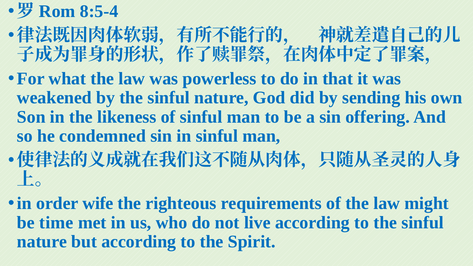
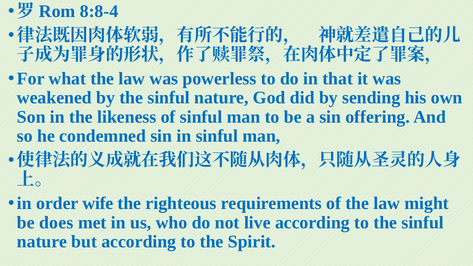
8:5-4: 8:5-4 -> 8:8-4 (99, 11)
time: time -> does (56, 223)
